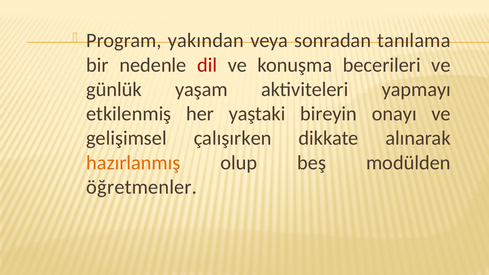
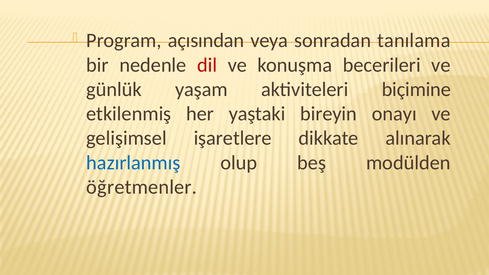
yakından: yakından -> açısından (206, 41)
yapmayı: yapmayı -> biçimine (416, 89)
çalışırken: çalışırken -> işaretlere (233, 138)
hazırlanmış colour: orange -> blue (133, 163)
